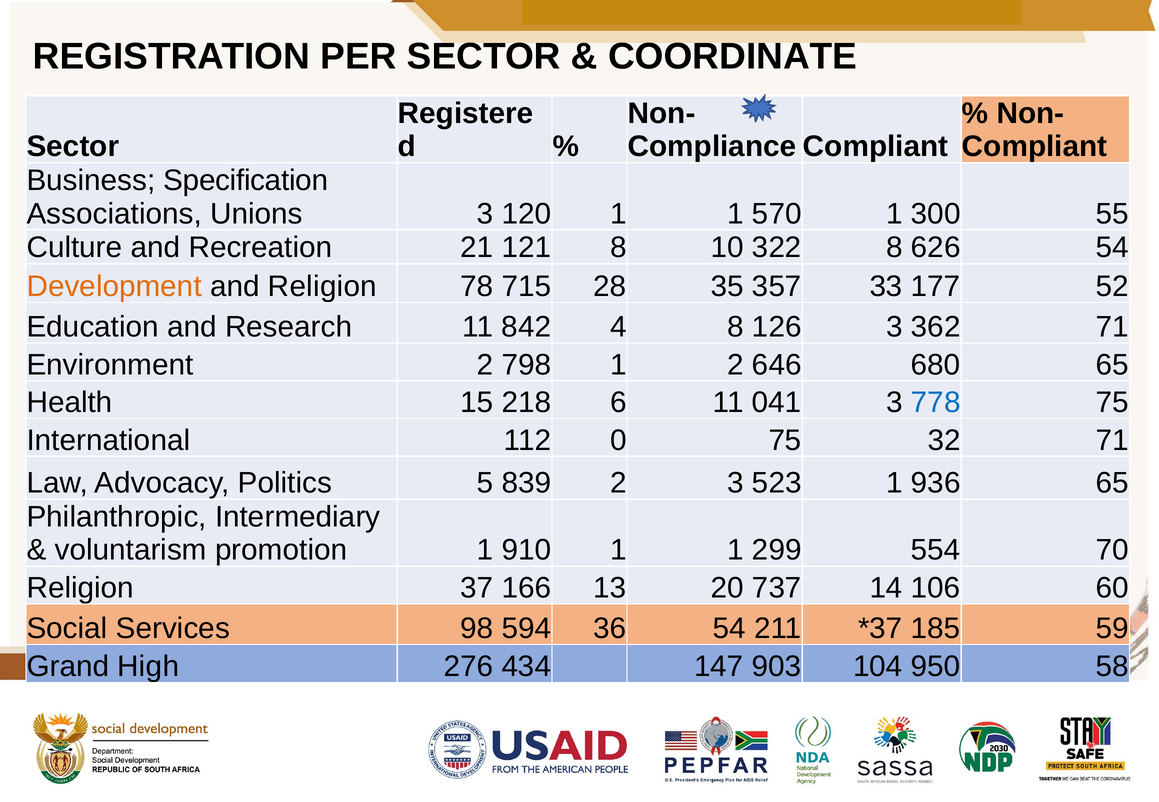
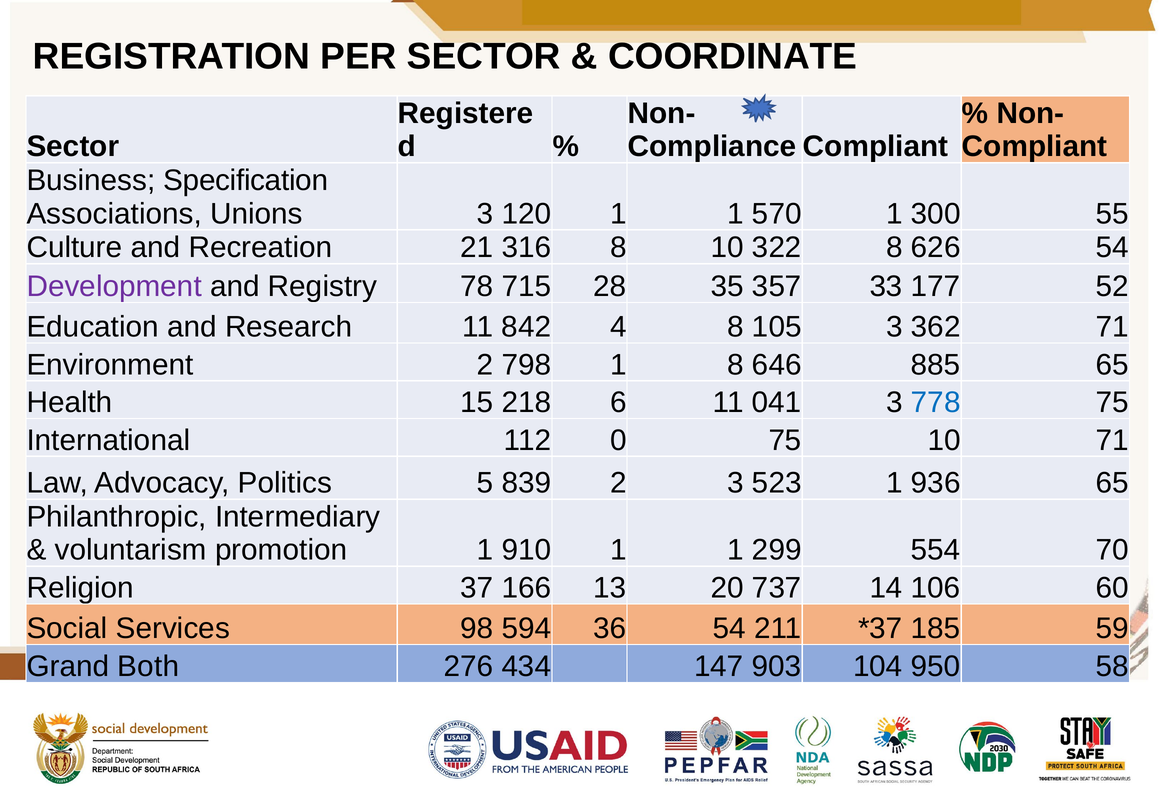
121: 121 -> 316 (526, 248)
Development colour: orange -> purple (114, 287)
and Religion: Religion -> Registry (323, 287)
126: 126 -> 105 (777, 327)
1 2: 2 -> 8 (736, 365)
680: 680 -> 885 (936, 365)
75 32: 32 -> 10 (944, 441)
High: High -> Both (148, 667)
